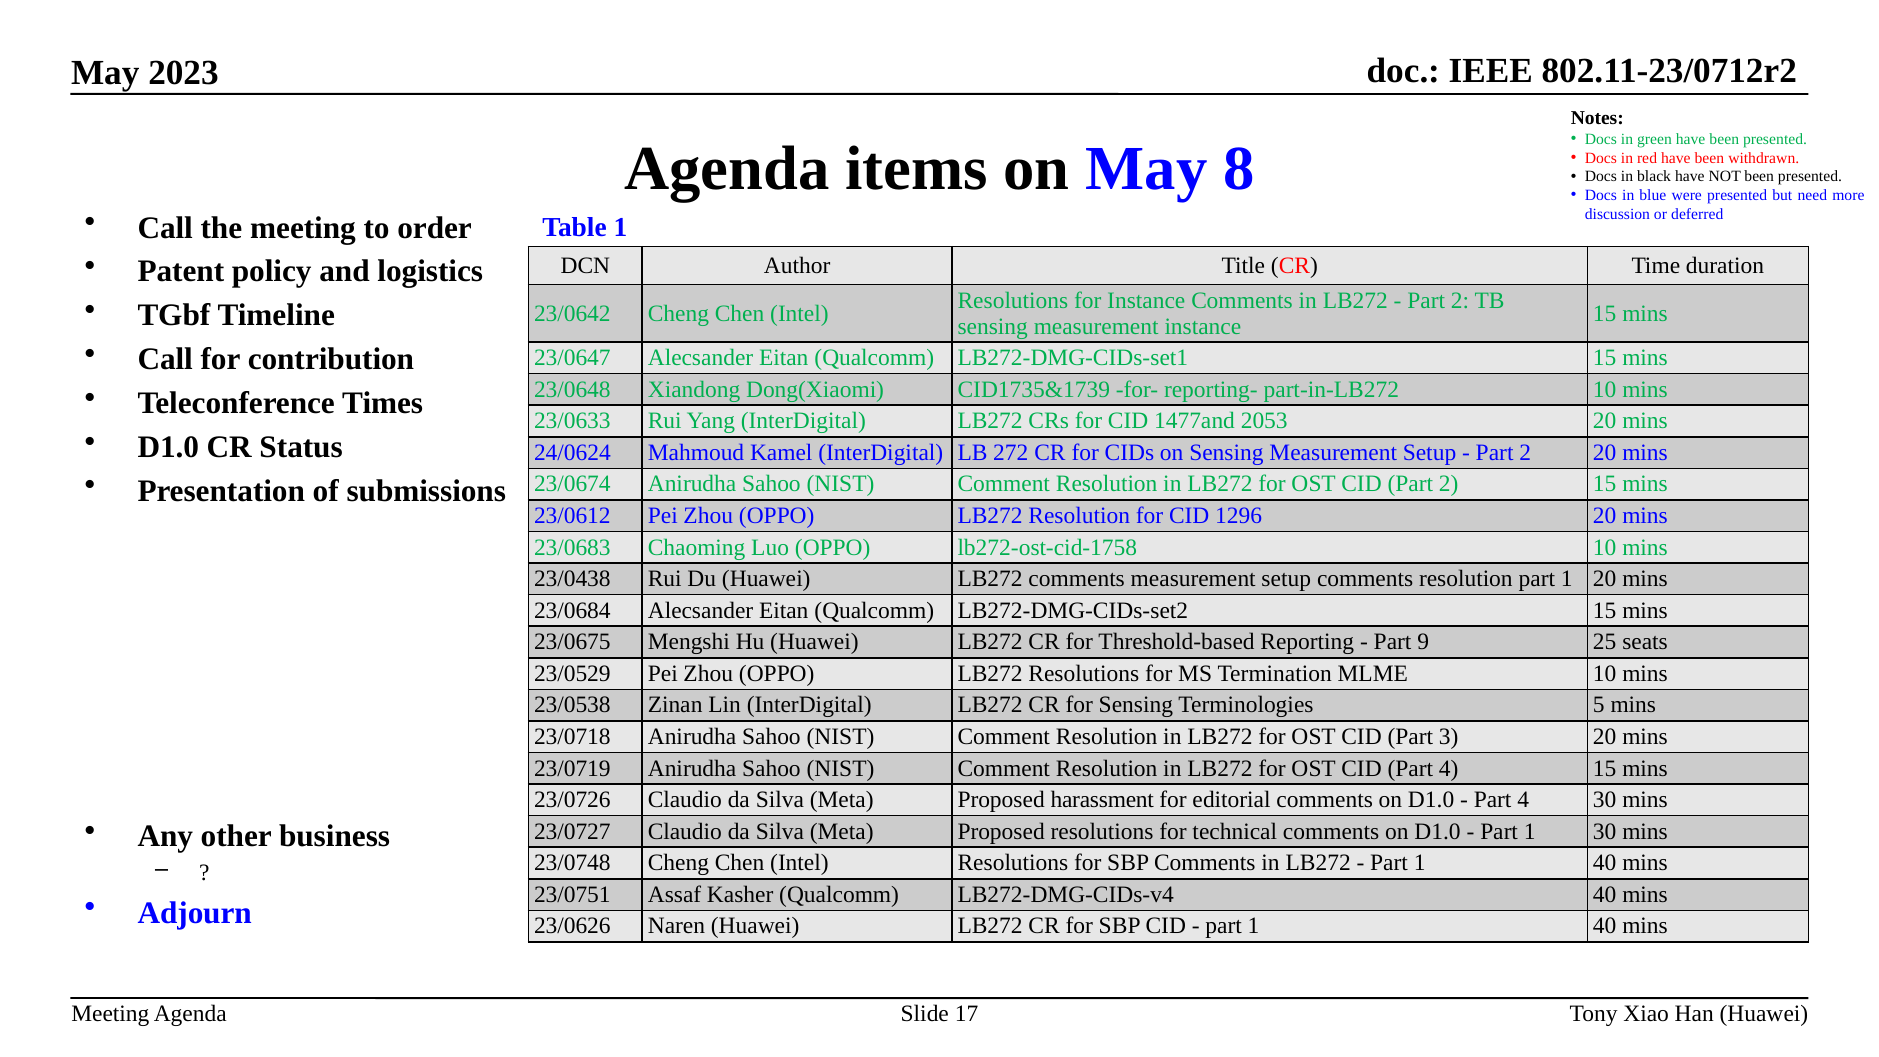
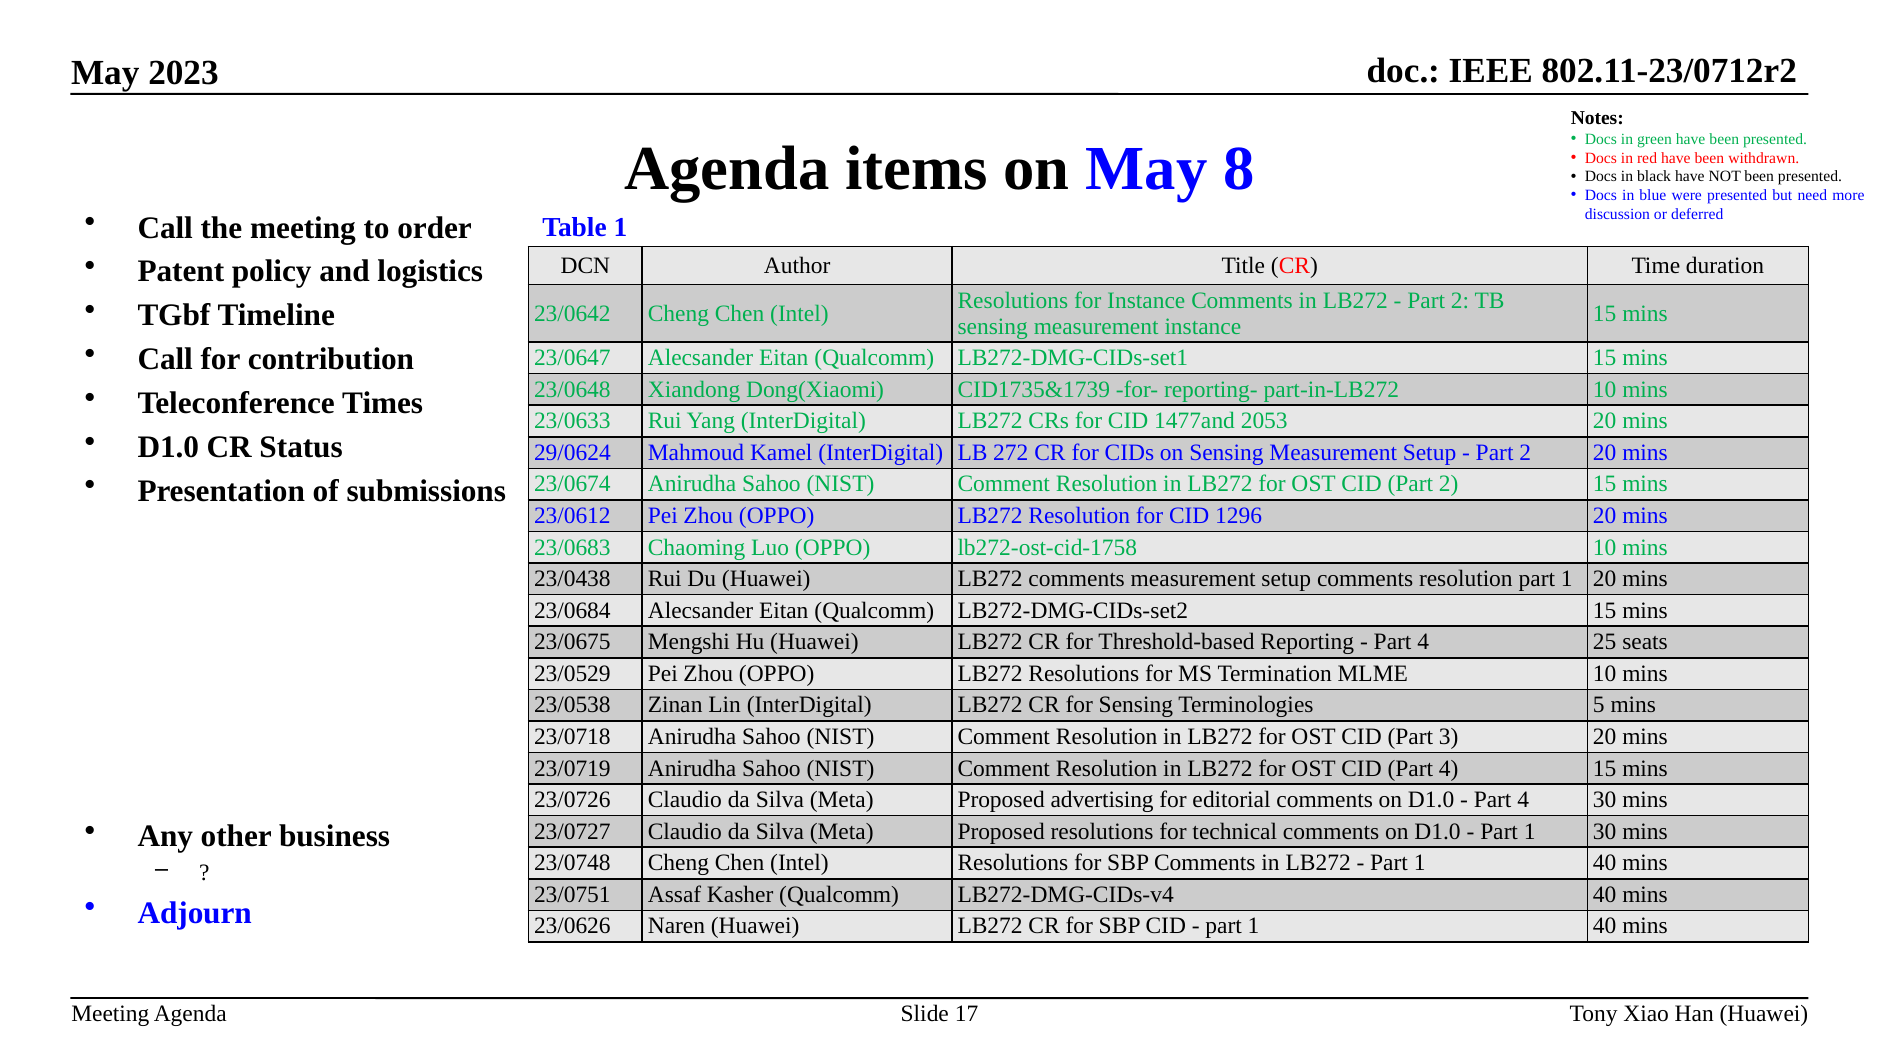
24/0624: 24/0624 -> 29/0624 (572, 453)
9: 9 -> 4 (1423, 642)
harassment: harassment -> advertising (1102, 800)
